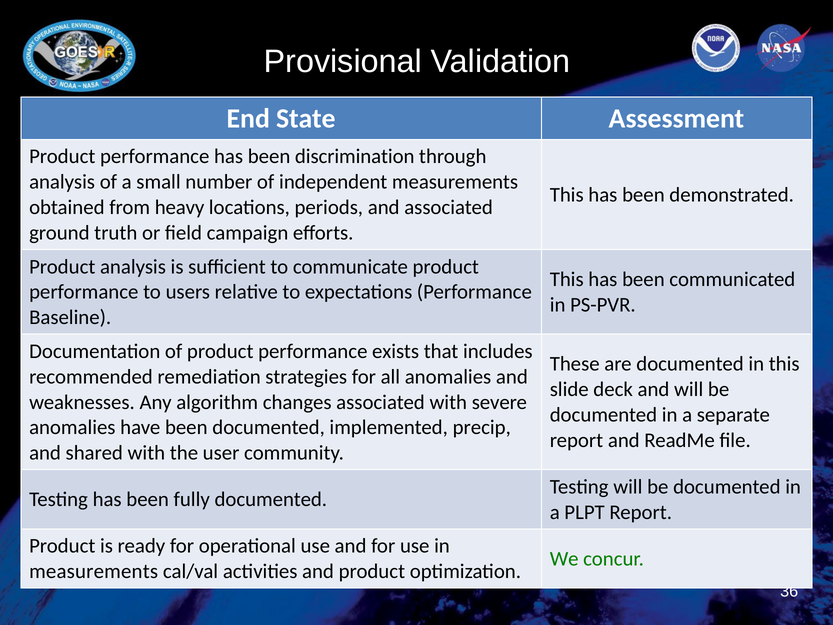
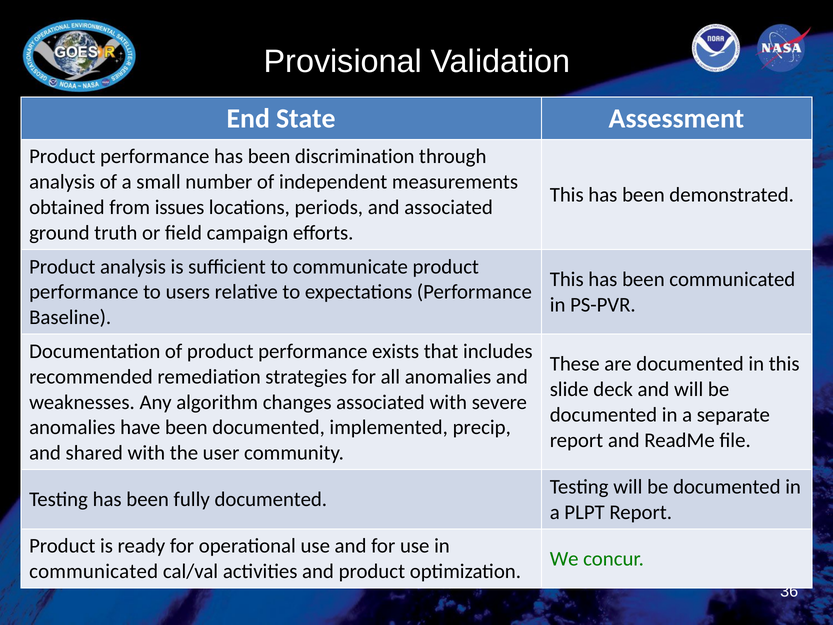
heavy: heavy -> issues (180, 207)
measurements: measurements -> communicated (94, 571)
